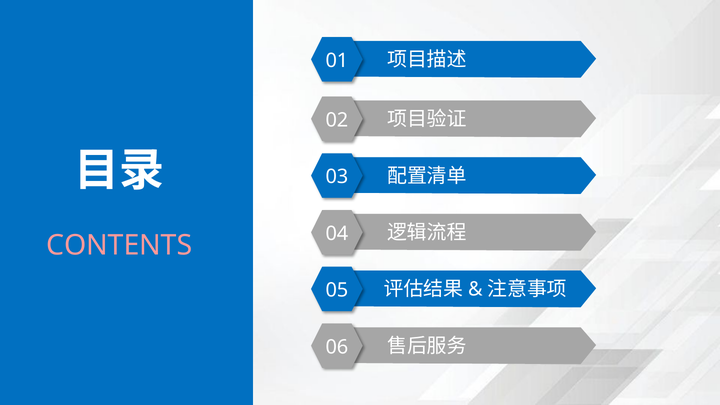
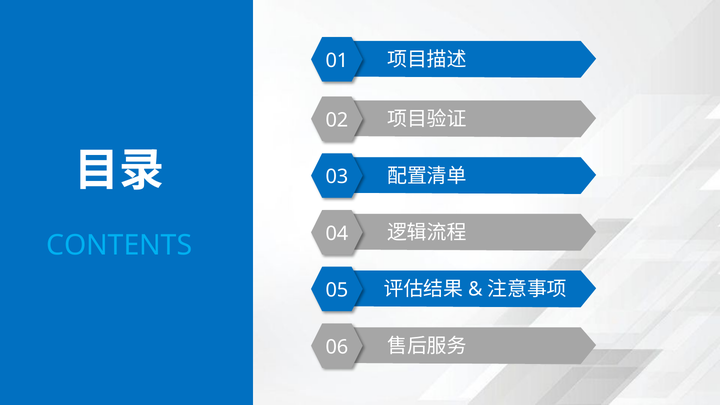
CONTENTS colour: pink -> light blue (119, 245)
